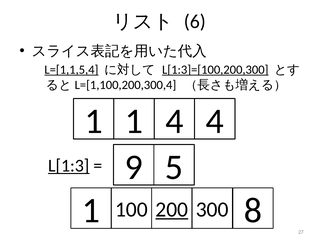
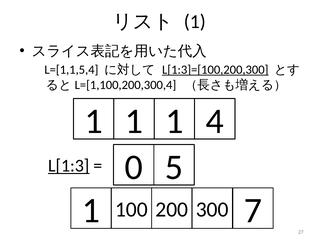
6: 6 -> 1 (195, 22)
L=[1,1,5,4 underline: present -> none (71, 70)
1 1 4: 4 -> 1 (174, 121)
9: 9 -> 0 (134, 167)
200 underline: present -> none (172, 209)
8: 8 -> 7 (253, 210)
